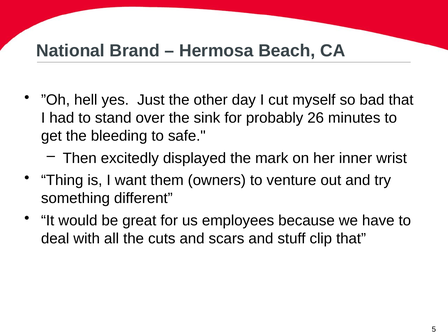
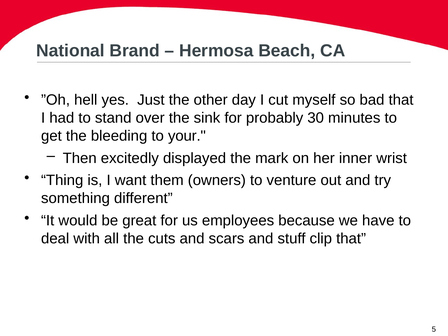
26: 26 -> 30 (316, 118)
safe: safe -> your (187, 136)
